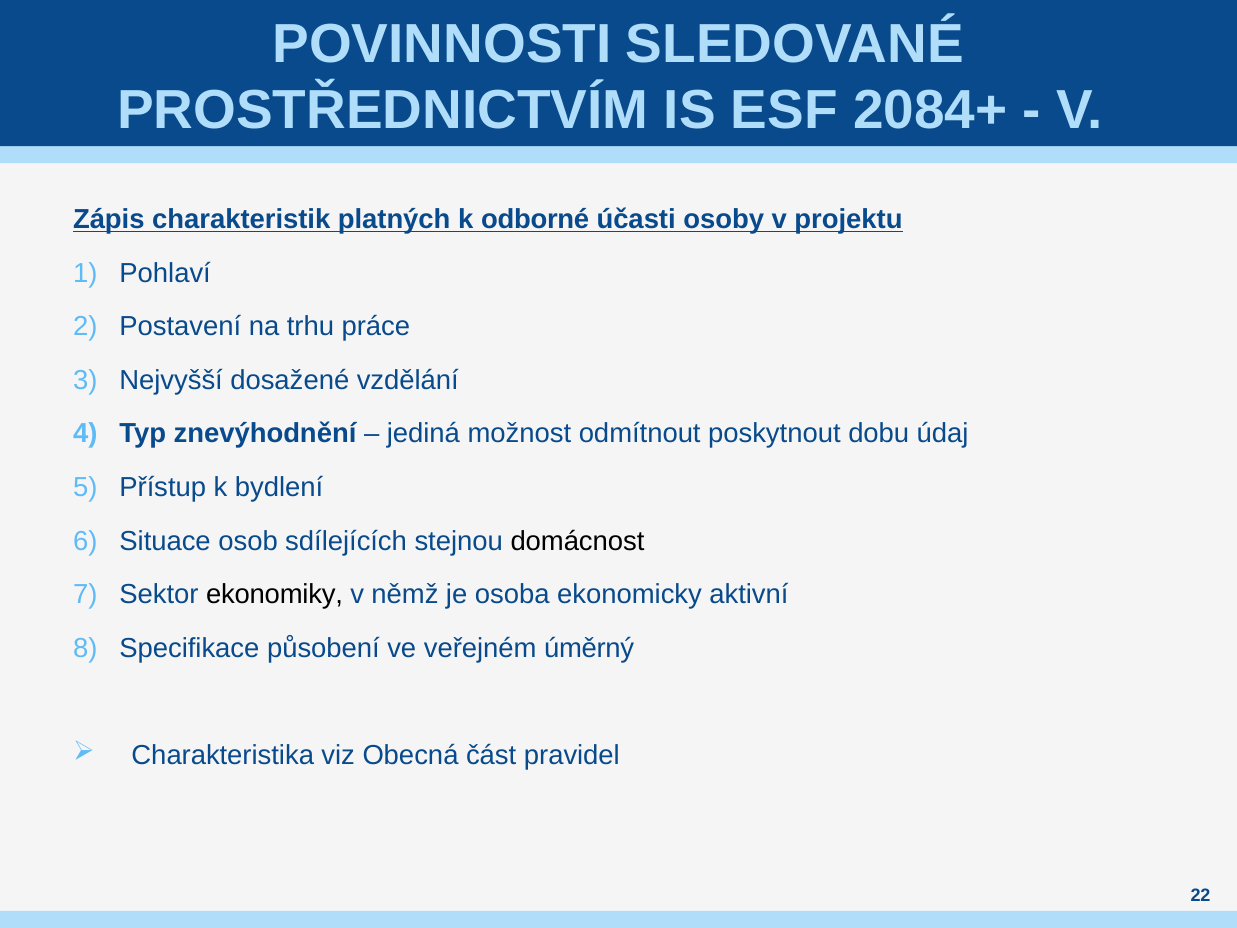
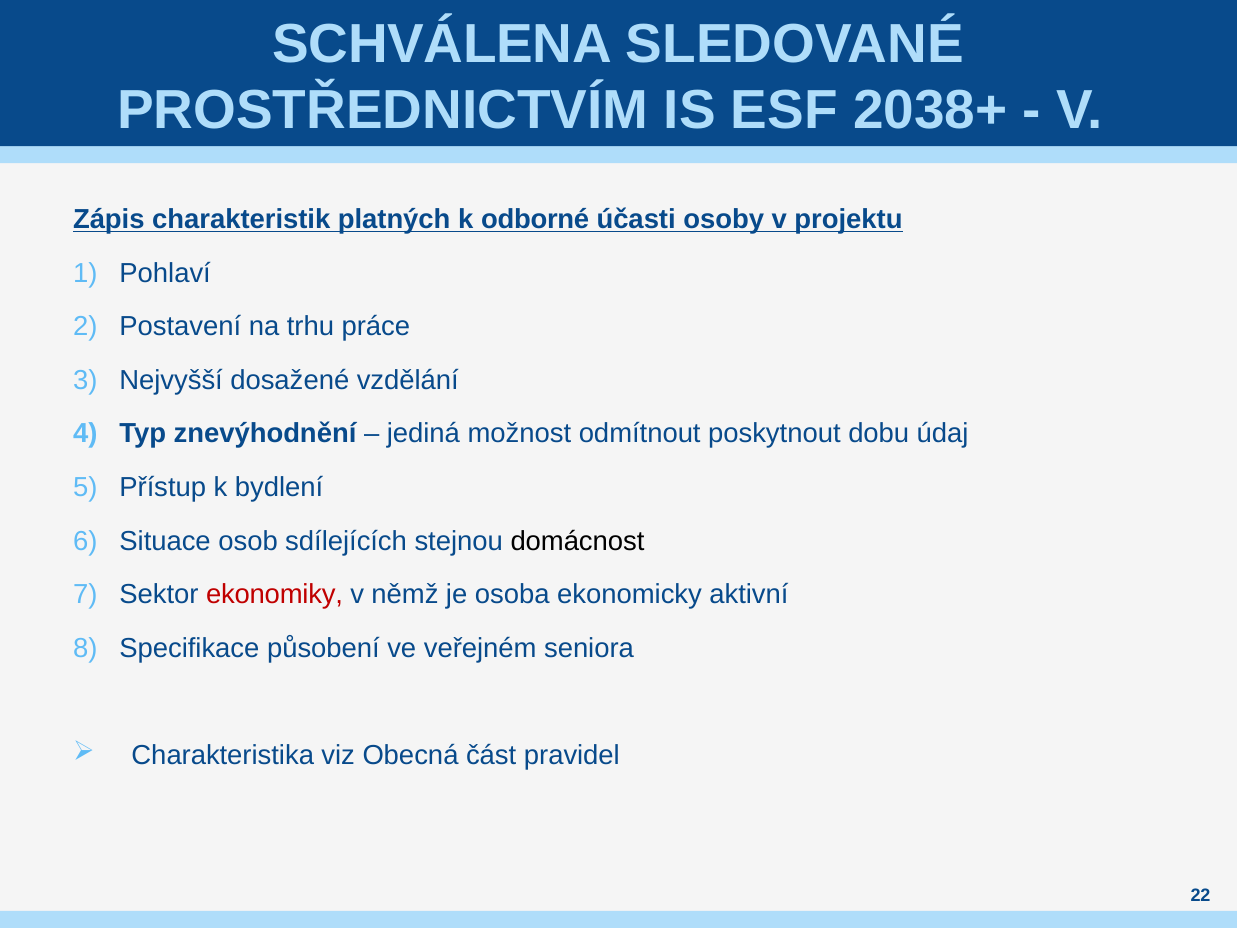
POVINNOSTI: POVINNOSTI -> SCHVÁLENA (442, 44)
2084+: 2084+ -> 2038+ (930, 110)
ekonomiky colour: black -> red (275, 595)
úměrný: úměrný -> seniora (589, 648)
